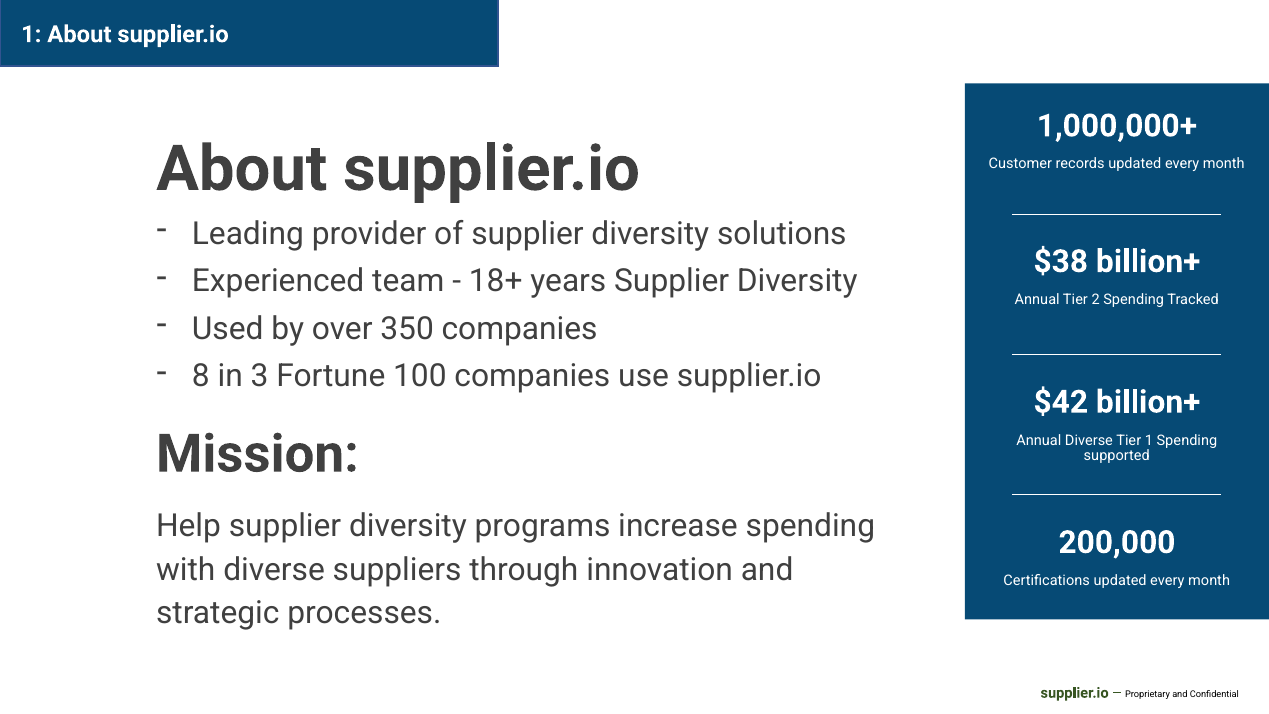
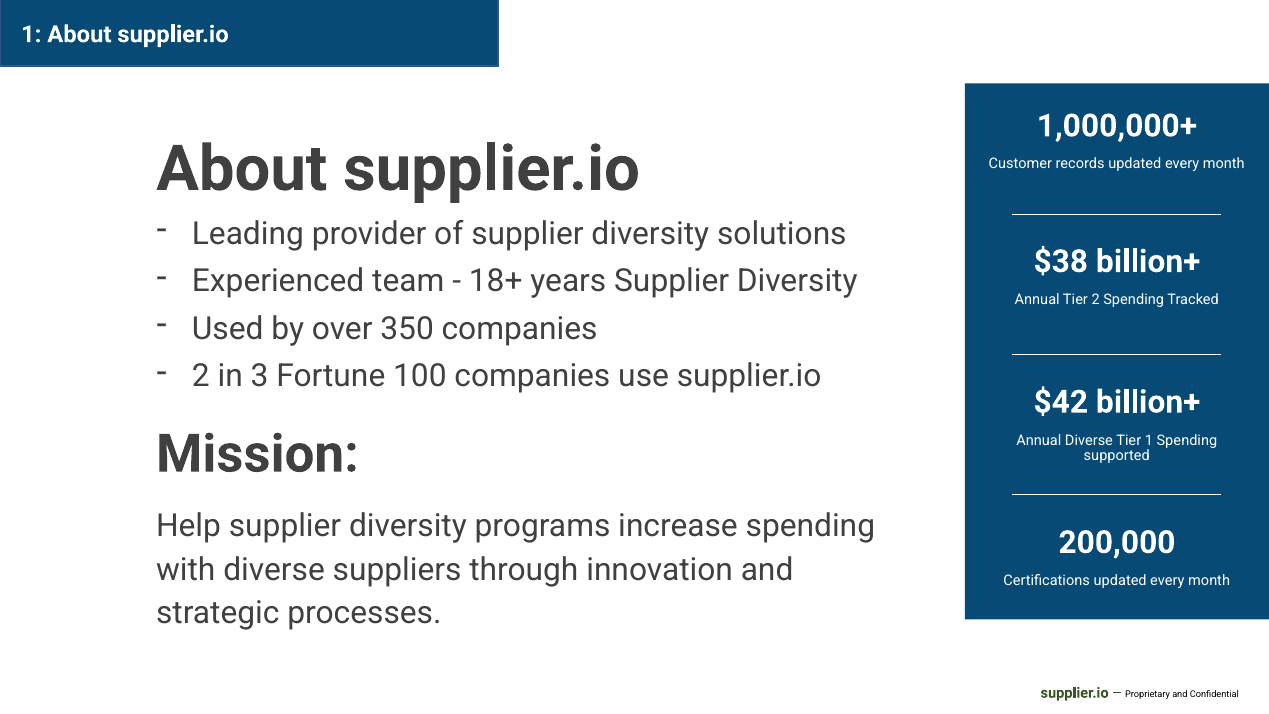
8: 8 -> 2 (201, 376)
